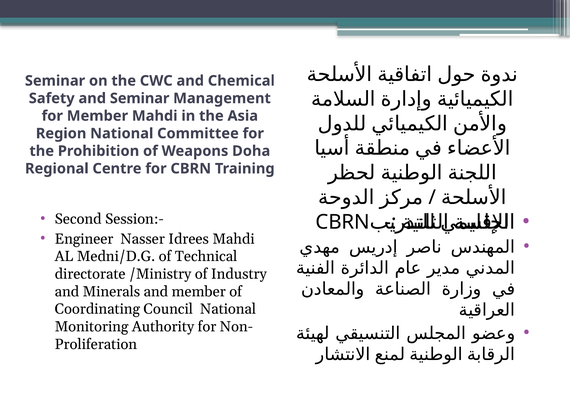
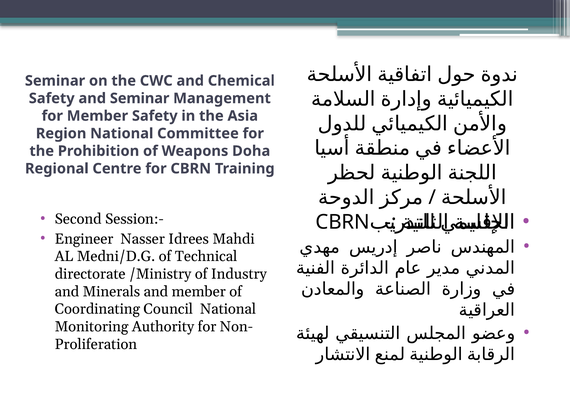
Member Mahdi: Mahdi -> Safety (155, 116)
